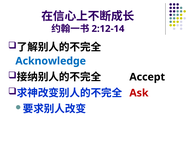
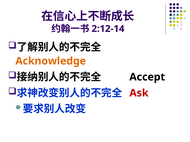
Acknowledge colour: blue -> orange (51, 61)
